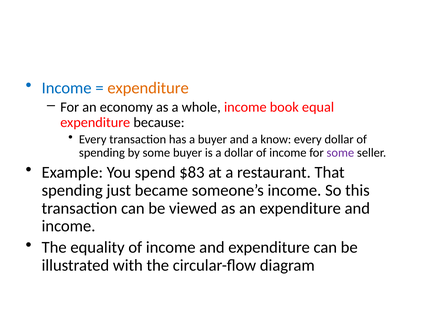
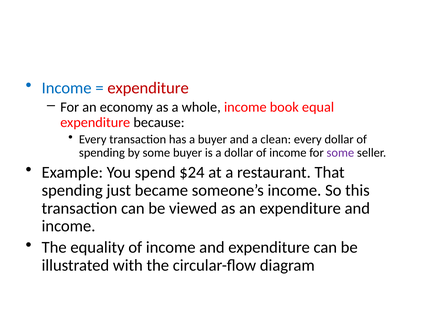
expenditure colour: orange -> red (148, 88)
know: know -> clean (276, 139)
$83: $83 -> $24 (192, 173)
